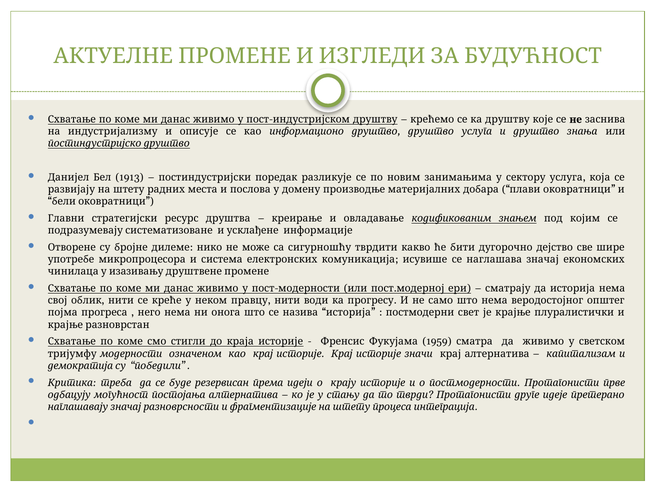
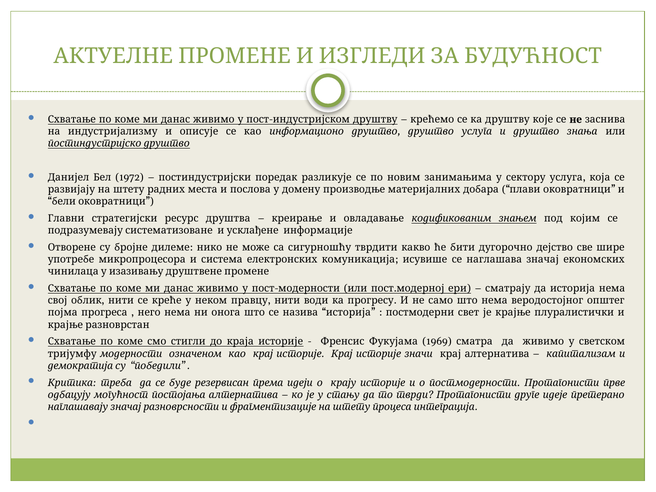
1913: 1913 -> 1972 (130, 178)
1959: 1959 -> 1969 (437, 342)
